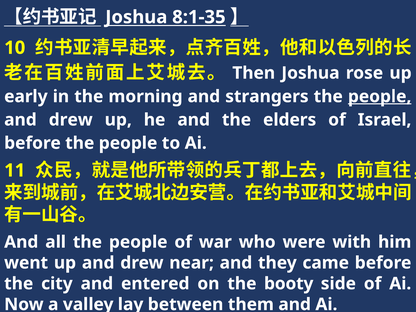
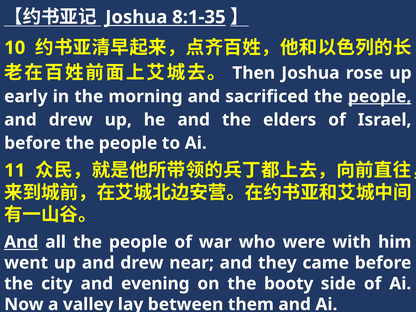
strangers: strangers -> sacrificed (267, 96)
And underline: none -> present (21, 242)
entered: entered -> evening (155, 284)
